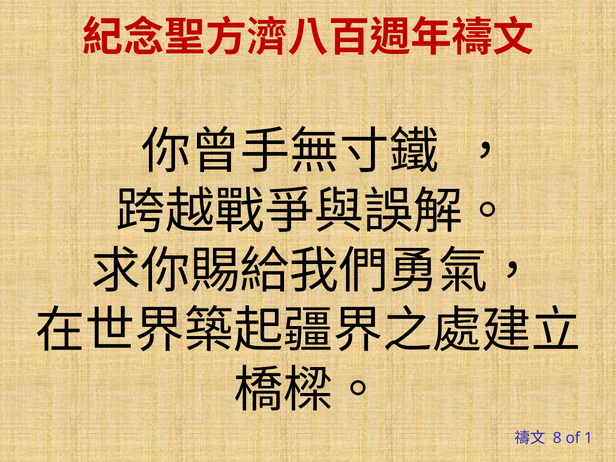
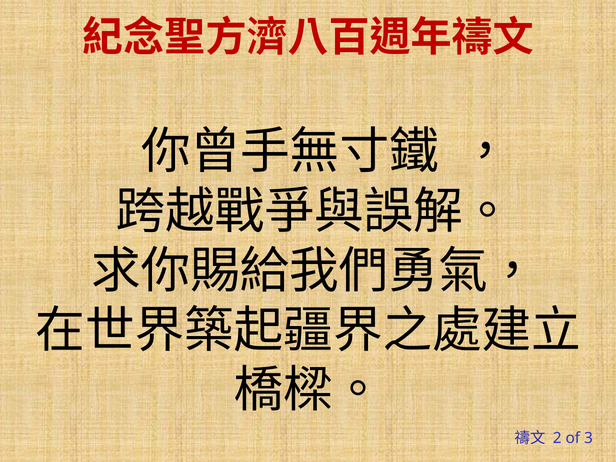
8: 8 -> 2 (557, 438)
1: 1 -> 3 (589, 438)
